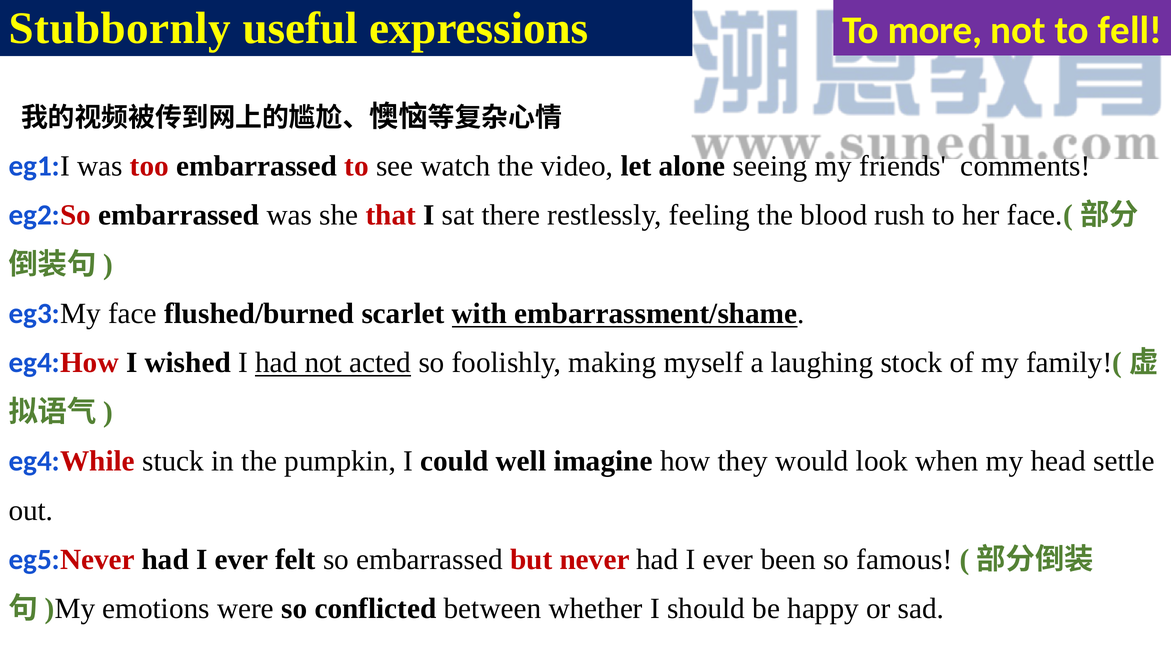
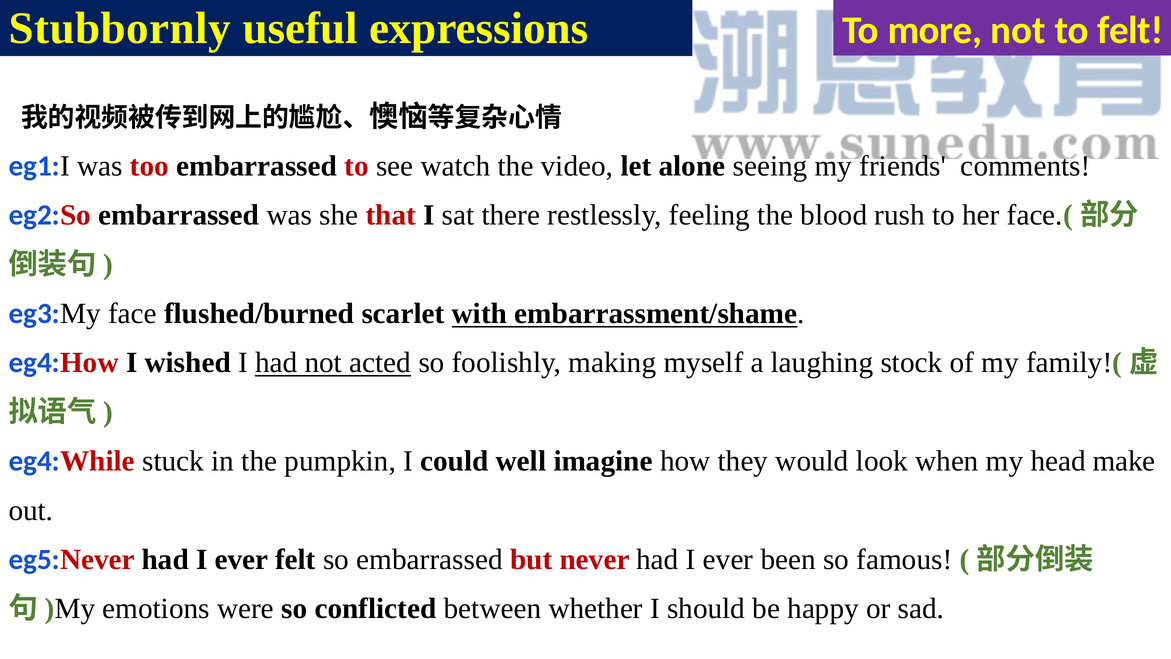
to fell: fell -> felt (1130, 30)
settle: settle -> make (1124, 461)
